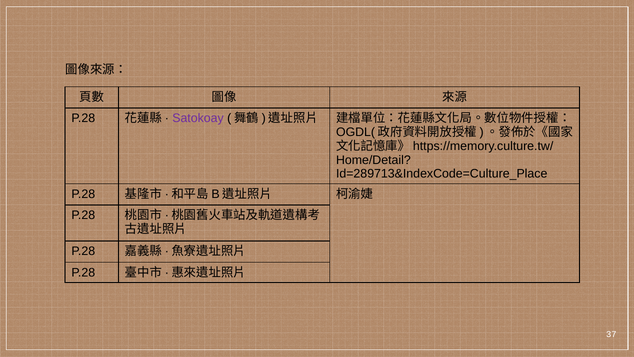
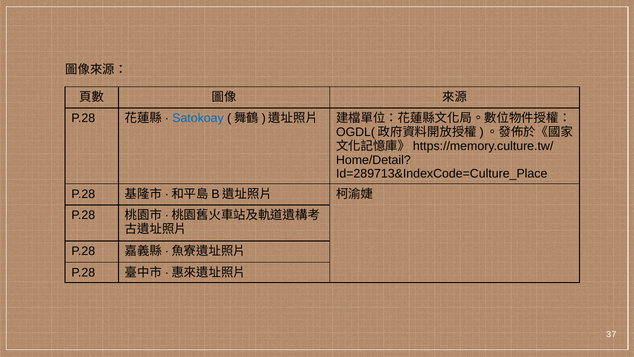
Satokoay colour: purple -> blue (198, 118)
